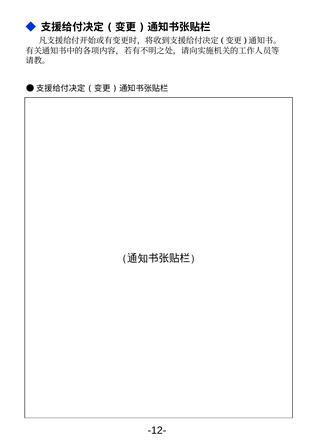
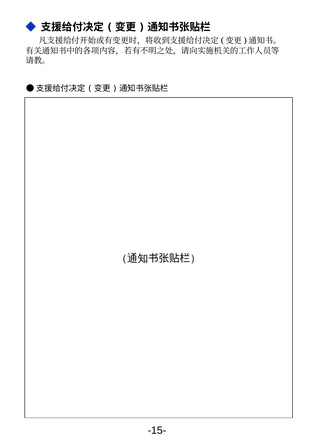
-12-: -12- -> -15- (157, 431)
